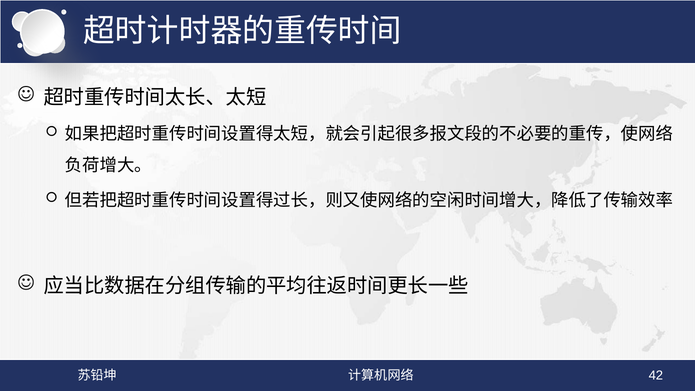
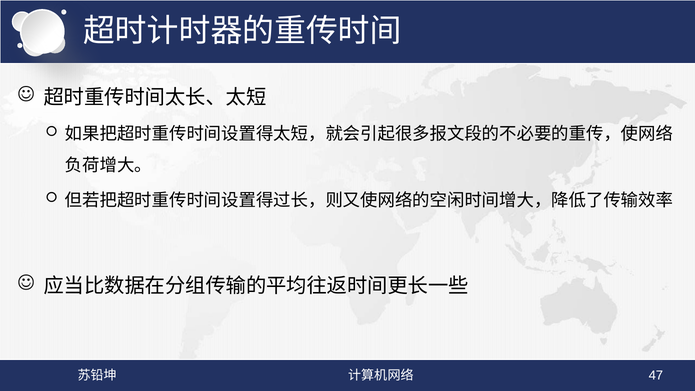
42: 42 -> 47 (656, 375)
